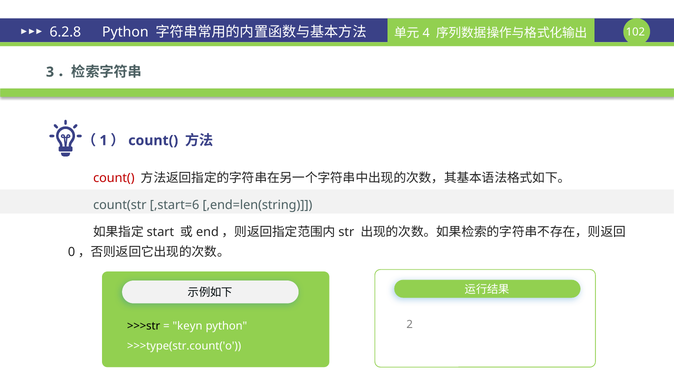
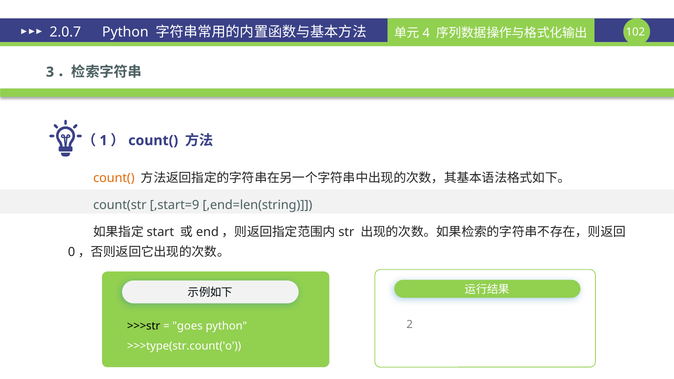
6.2.8: 6.2.8 -> 2.0.7 (65, 32)
count( colour: red -> orange (114, 178)
,start=6: ,start=6 -> ,start=9 (175, 205)
keyn: keyn -> goes (188, 326)
